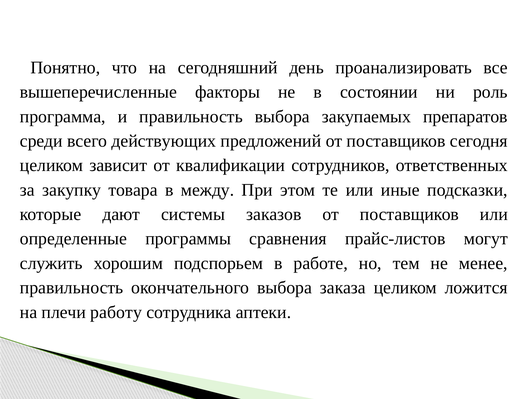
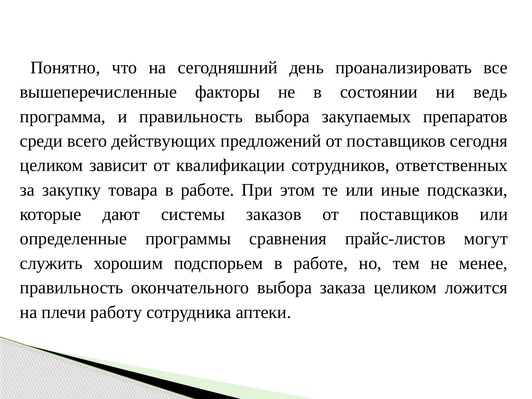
роль: роль -> ведь (490, 92)
товара в между: между -> работе (208, 190)
